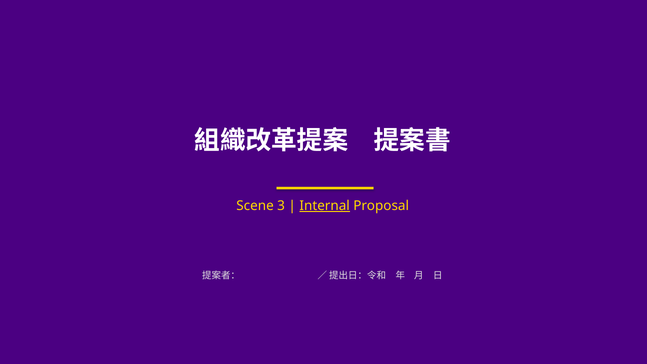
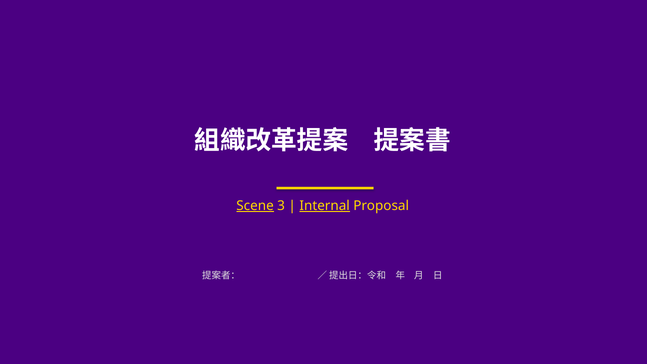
Scene underline: none -> present (255, 206)
